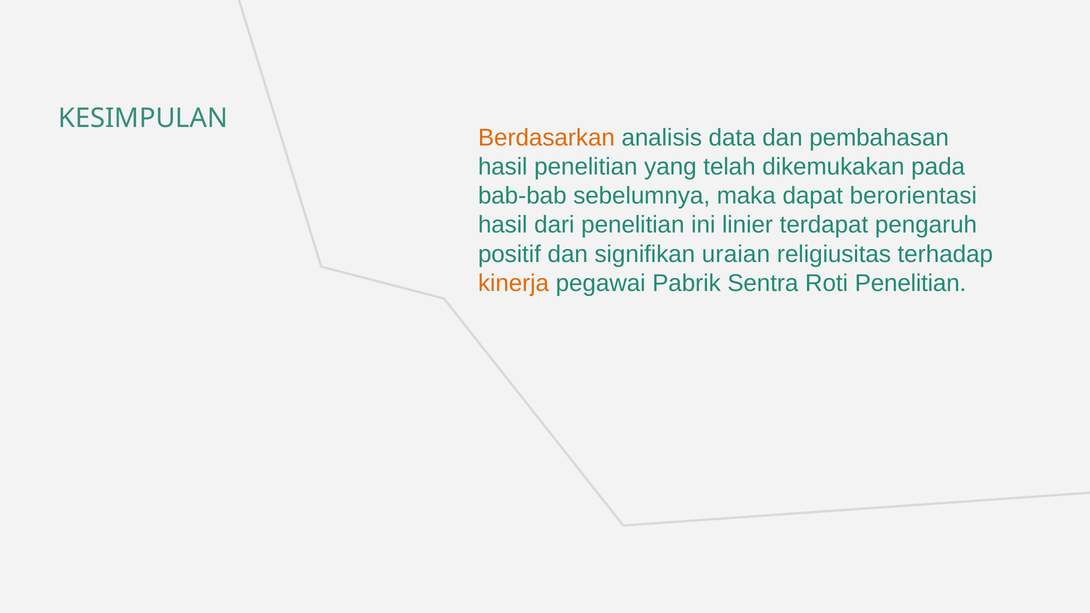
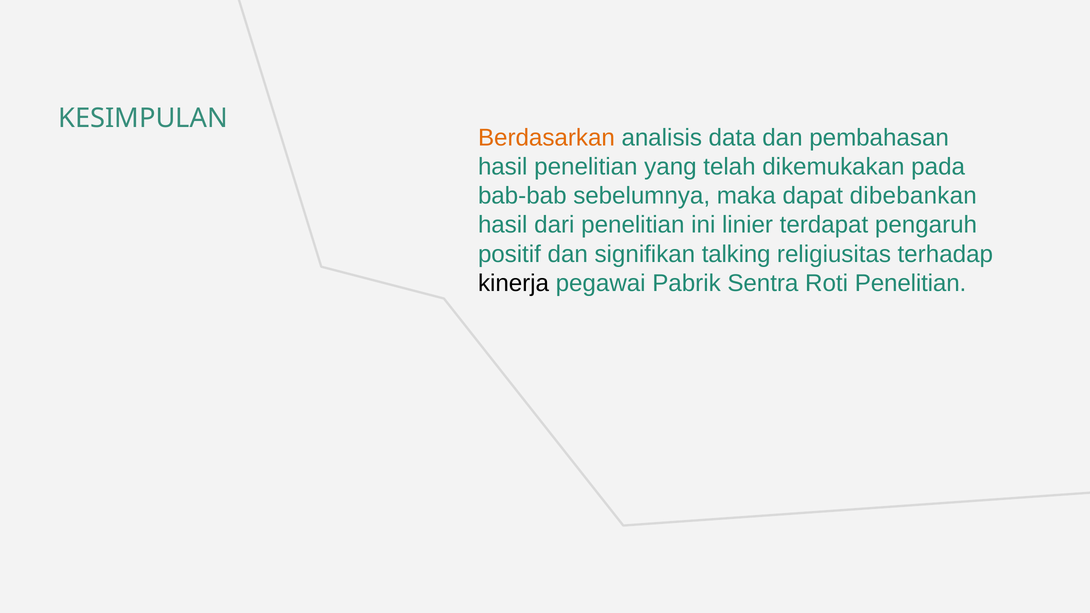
berorientasi: berorientasi -> dibebankan (913, 196)
uraian: uraian -> talking (736, 254)
kinerja colour: orange -> black (514, 283)
